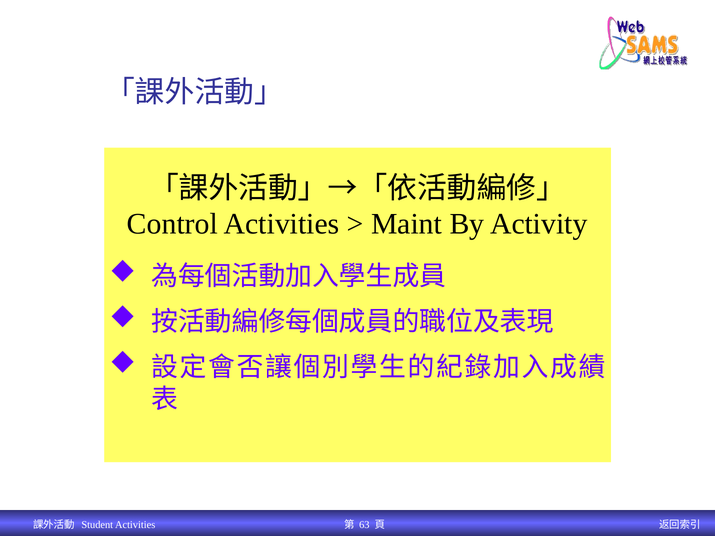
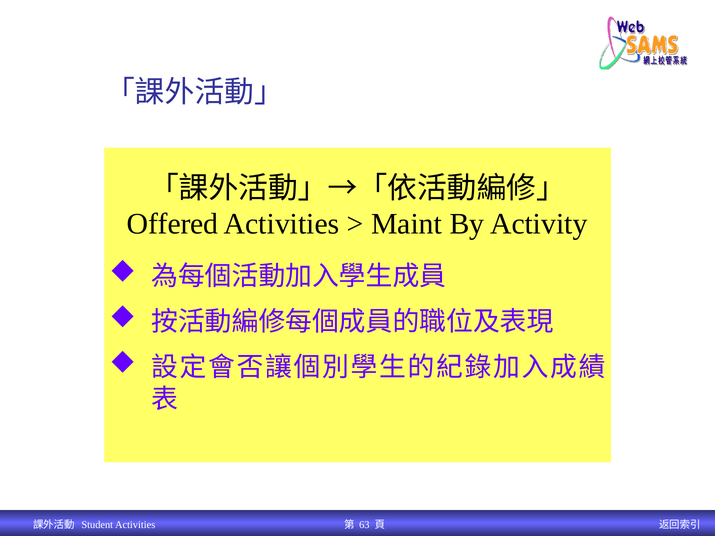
Control: Control -> Offered (173, 224)
